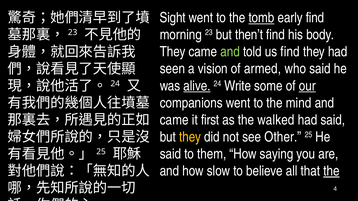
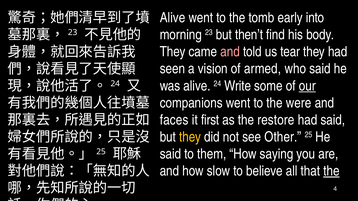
Sight: Sight -> Alive (173, 18)
tomb underline: present -> none (261, 18)
early find: find -> into (315, 18)
and colour: light green -> pink (230, 52)
us find: find -> tear (290, 52)
alive underline: present -> none (197, 86)
mind: mind -> were (299, 103)
came: came -> faces (174, 120)
walked: walked -> restore (276, 120)
